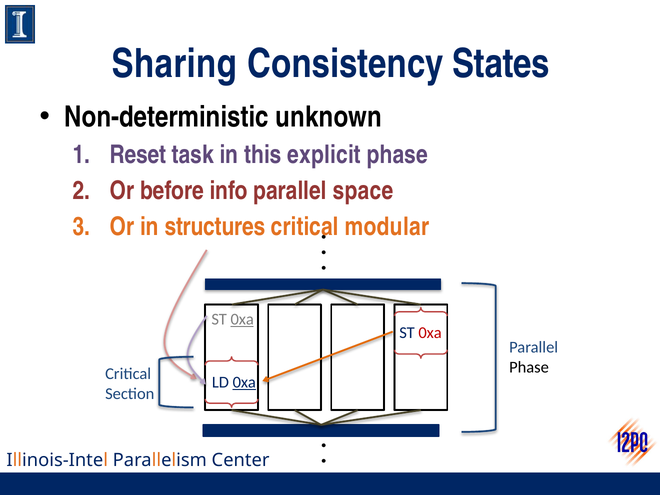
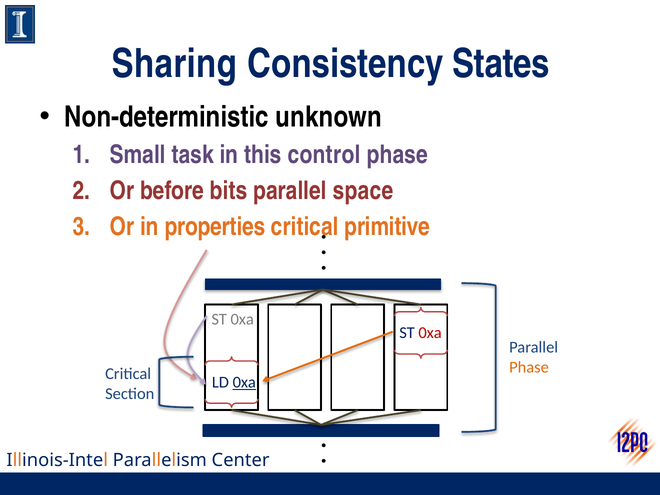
Reset: Reset -> Small (138, 155)
explicit: explicit -> control (324, 155)
info: info -> bits (229, 191)
structures: structures -> properties (215, 227)
modular: modular -> primitive (387, 227)
0xa underline: present -> none (242, 319)
Phase colour: black -> orange (529, 367)
